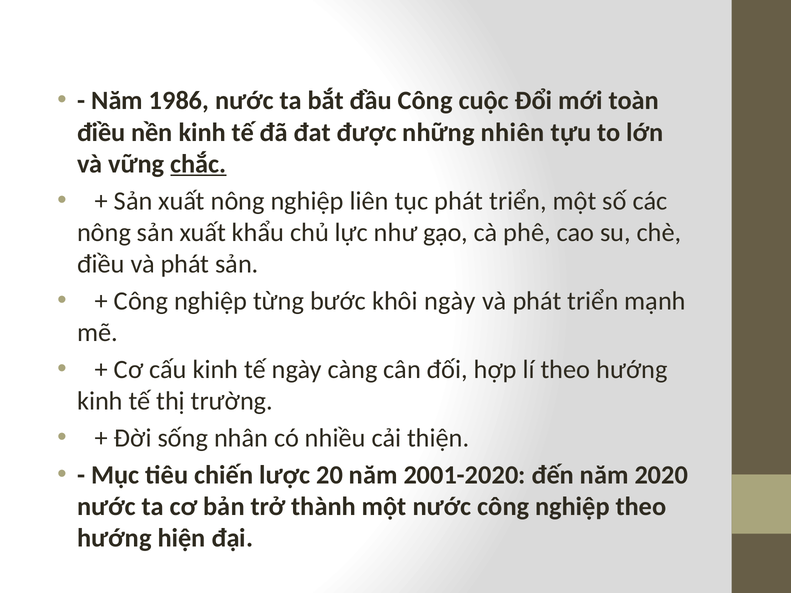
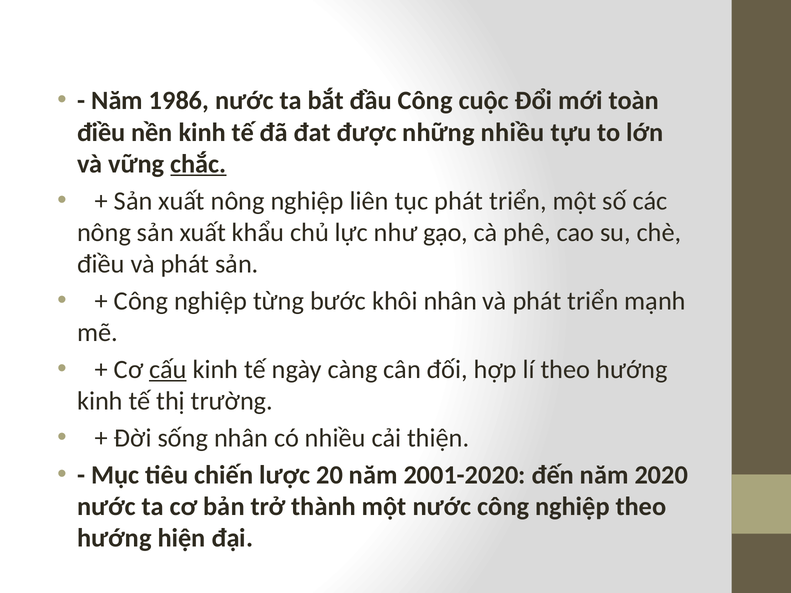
những nhiên: nhiên -> nhiều (513, 132)
khôi ngày: ngày -> nhân (450, 301)
cấu underline: none -> present (168, 370)
